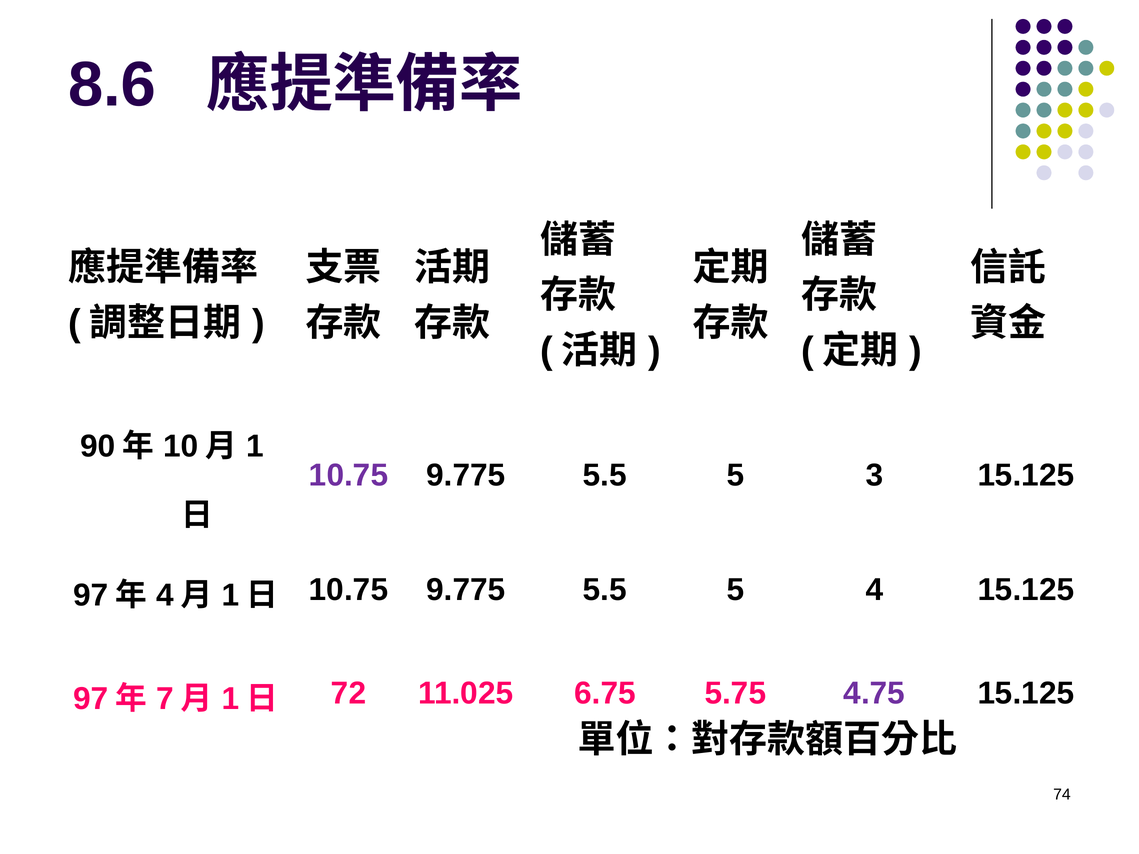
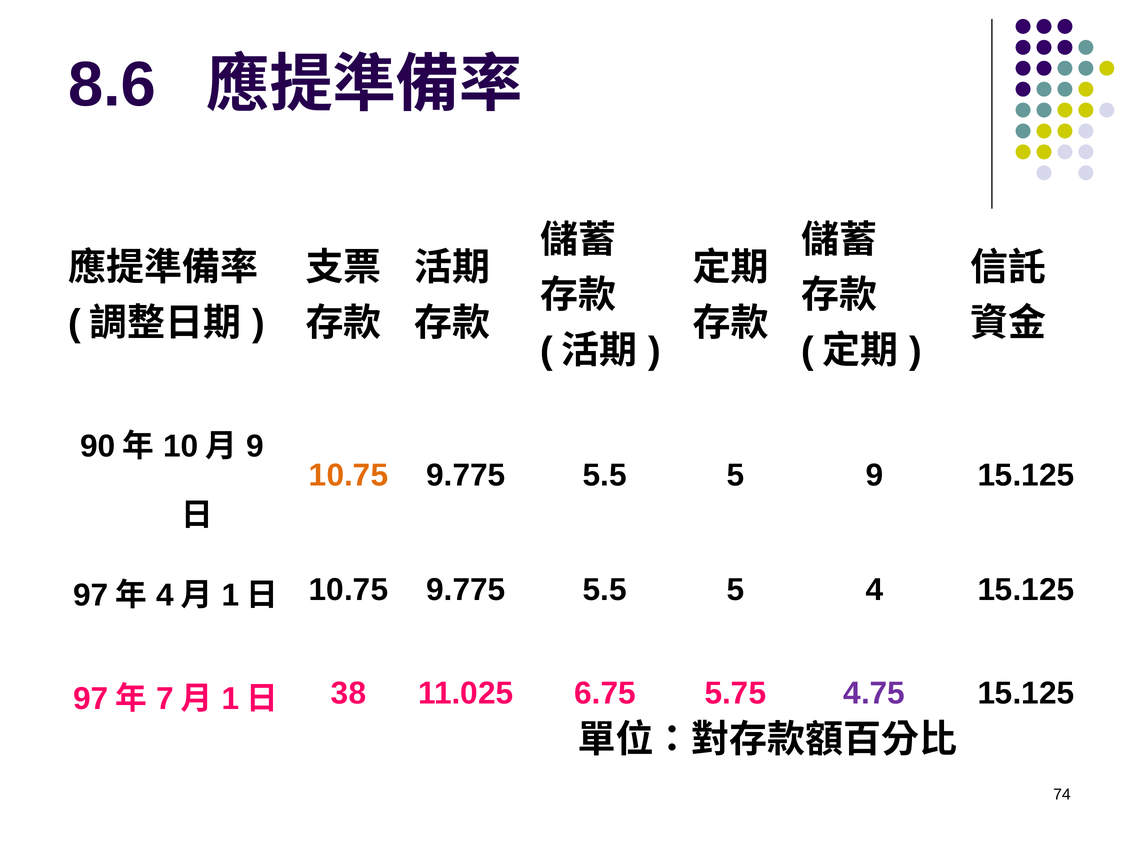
1: 1 -> 9 (255, 446)
10.75 colour: purple -> orange (349, 475)
5 3: 3 -> 9 (874, 475)
72: 72 -> 38 (349, 694)
